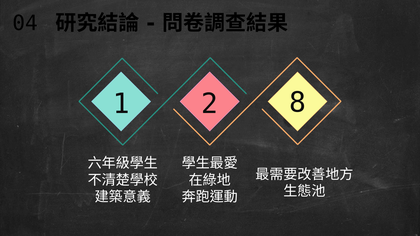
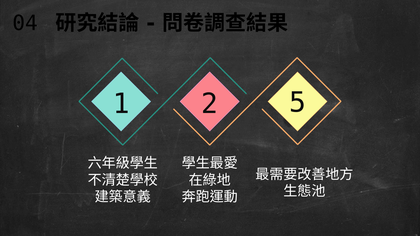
8: 8 -> 5 (298, 103)
